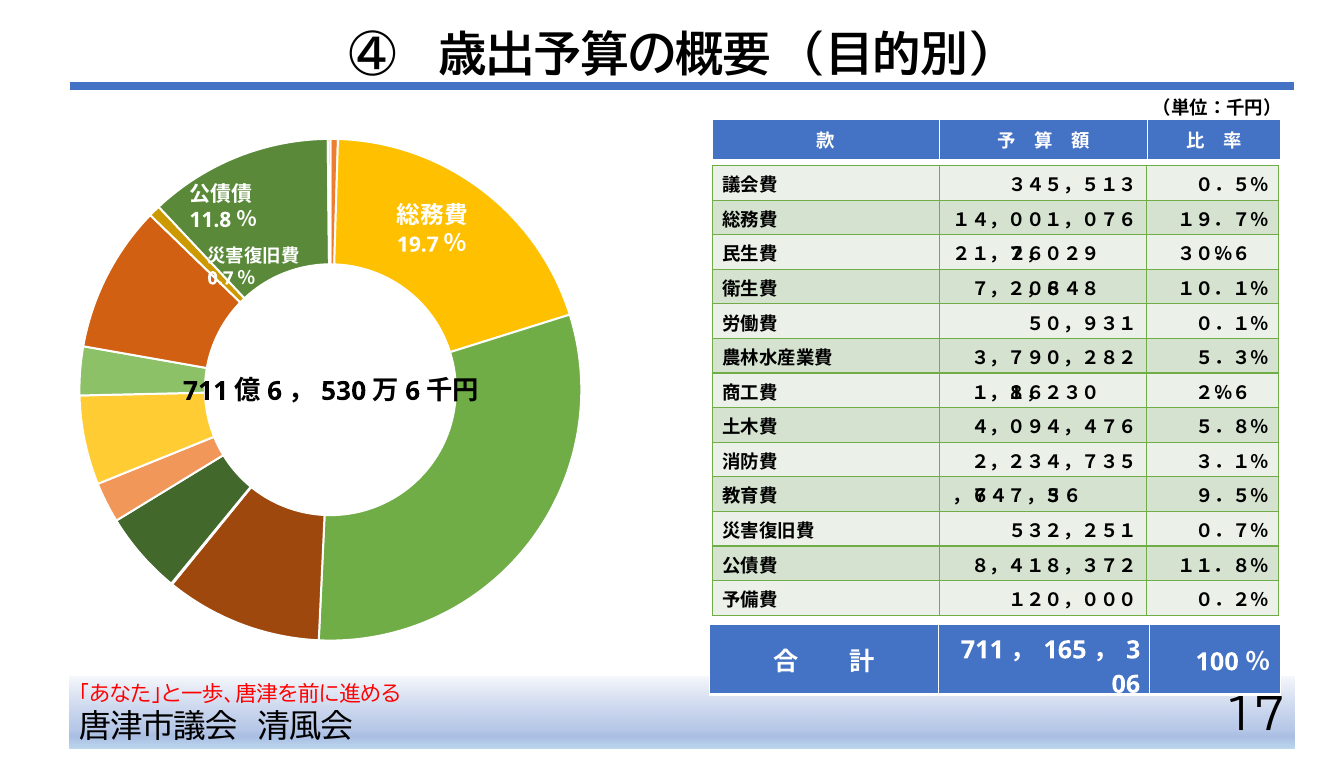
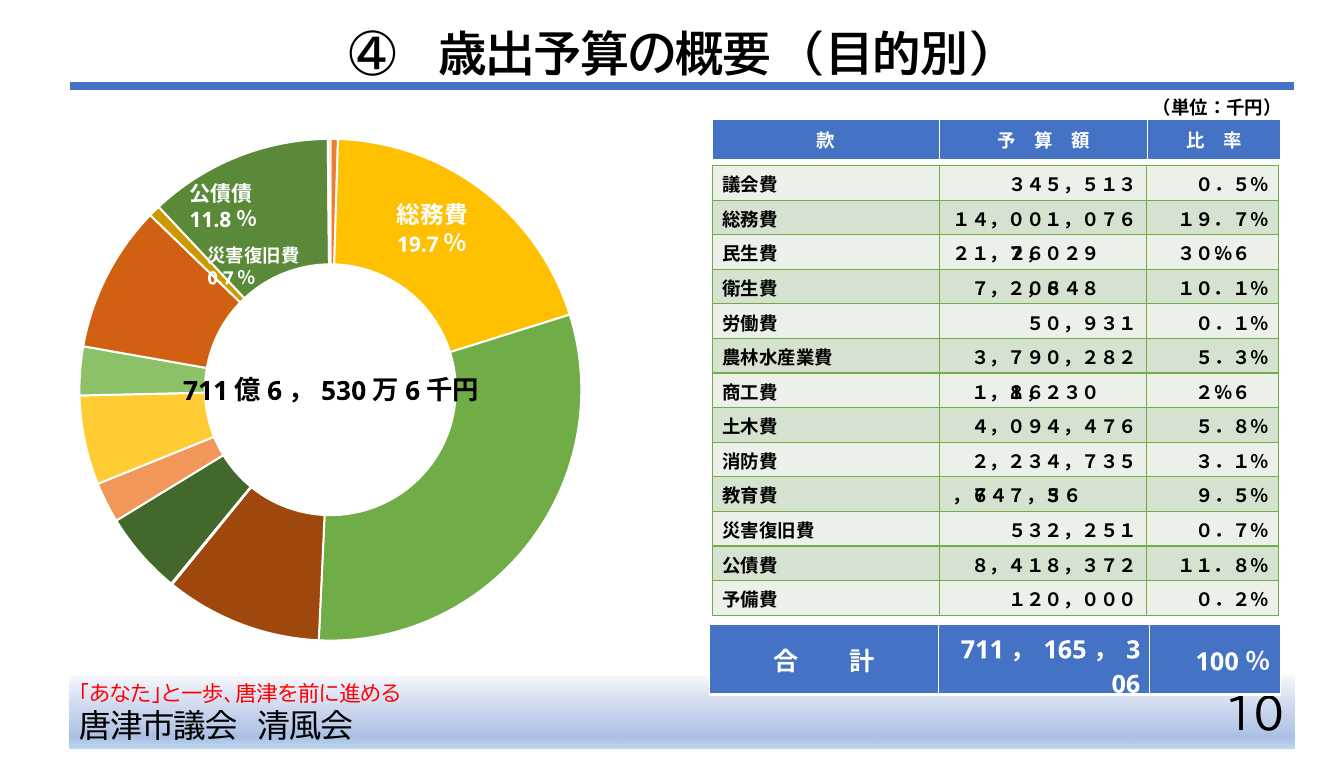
17: 17 -> 10 (1255, 716)
